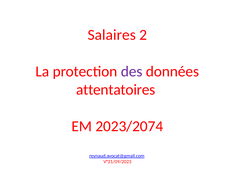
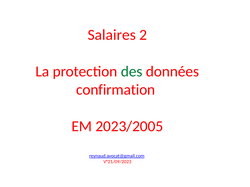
des colour: purple -> green (132, 72)
attentatoires: attentatoires -> confirmation (116, 90)
2023/2074: 2023/2074 -> 2023/2005 (129, 127)
